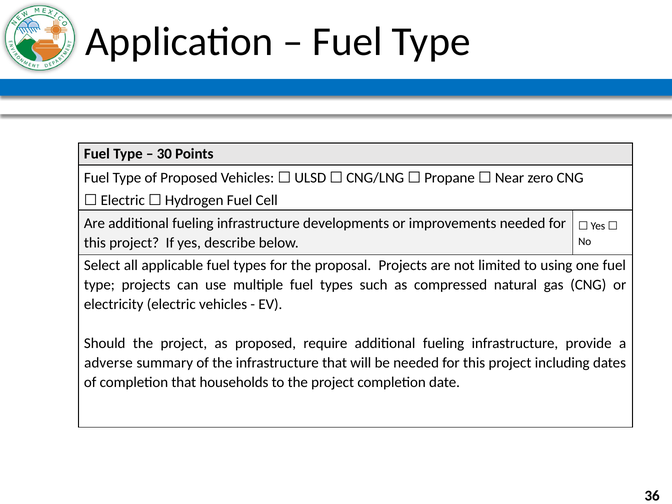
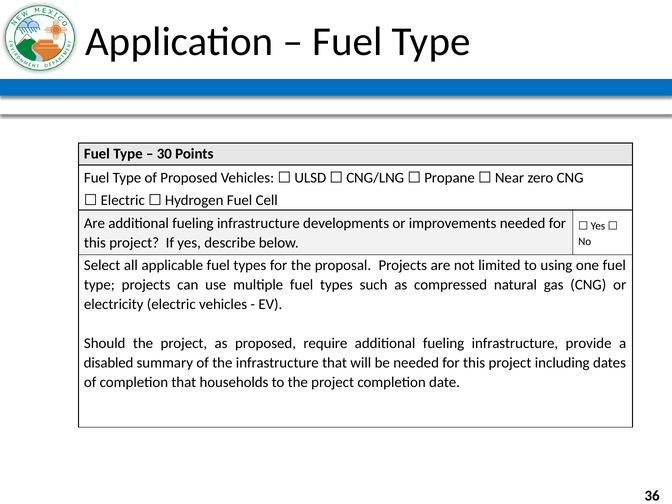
adverse: adverse -> disabled (109, 363)
